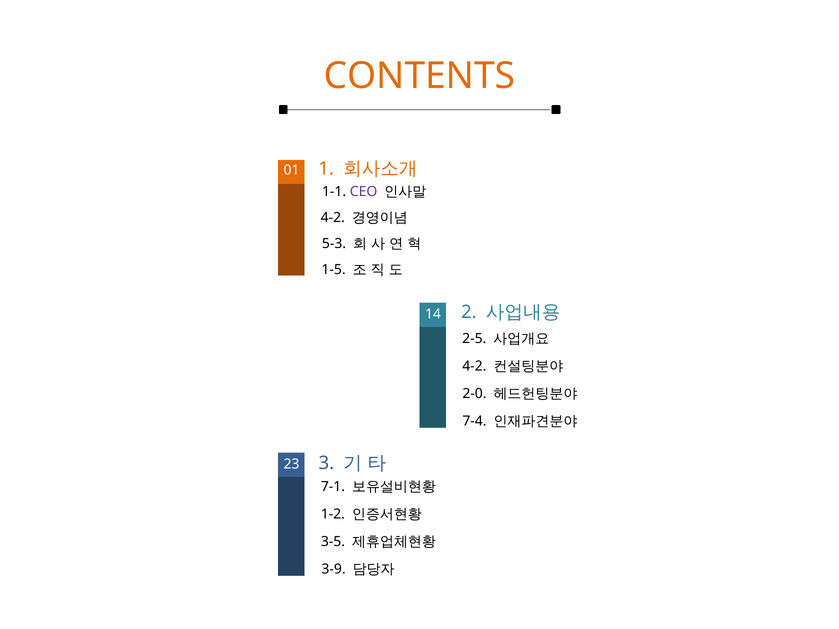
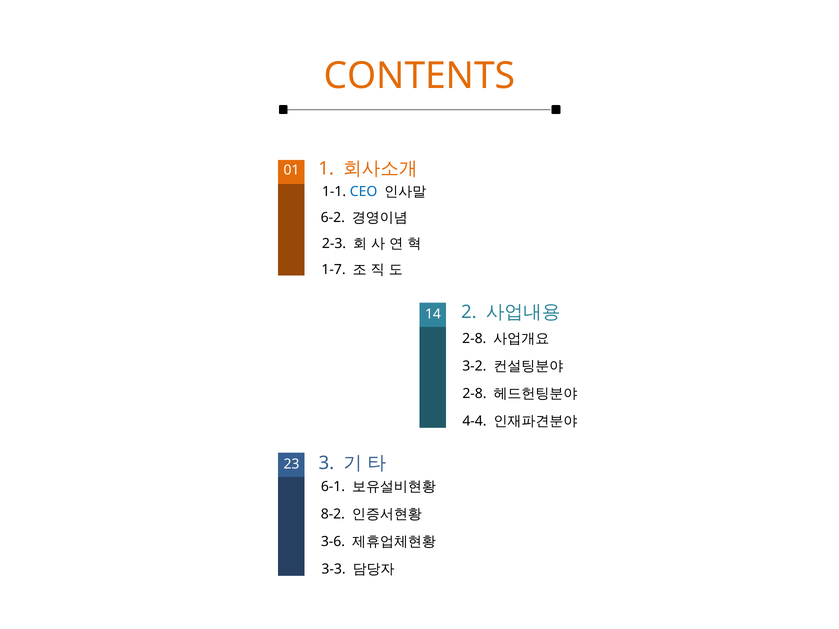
CEO colour: purple -> blue (364, 192)
4-2: 4-2 -> 6-2 (333, 218)
5-3: 5-3 -> 2-3 (334, 244)
1-5: 1-5 -> 1-7 (334, 270)
2-5: 2-5 -> 2-8 (474, 339)
4-2: 4-2 -> 3-2 (474, 366)
2-0: 2-0 -> 2-8 (474, 394)
7-4: 7-4 -> 4-4 (474, 421)
7-1: 7-1 -> 6-1 (333, 487)
1-2: 1-2 -> 8-2 (333, 514)
3-5: 3-5 -> 3-6 (333, 542)
3-9: 3-9 -> 3-3 (334, 569)
